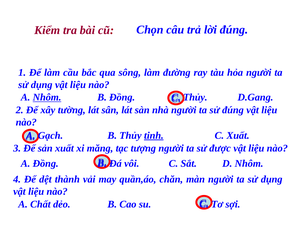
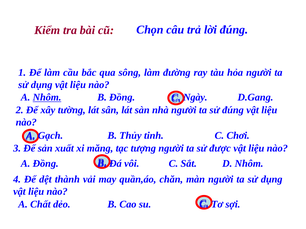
Thủy: Thủy -> Ngày (195, 98)
tinh underline: present -> none (154, 136)
C Xuất: Xuất -> Chơi (238, 136)
